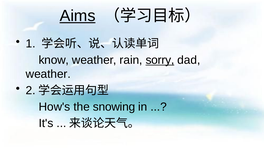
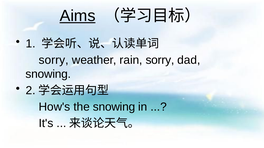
know: know -> sorry (54, 60)
sorry underline: present -> none (160, 60)
weather: weather -> snowing (48, 74)
